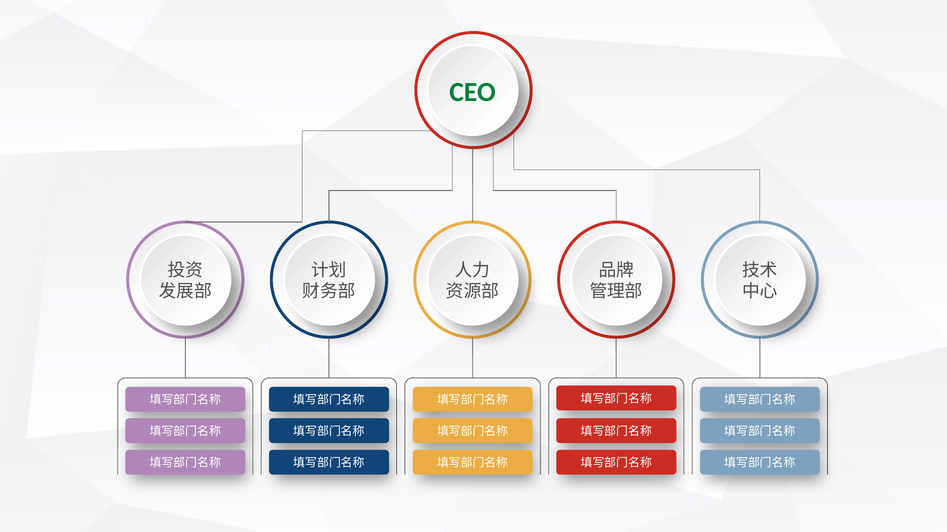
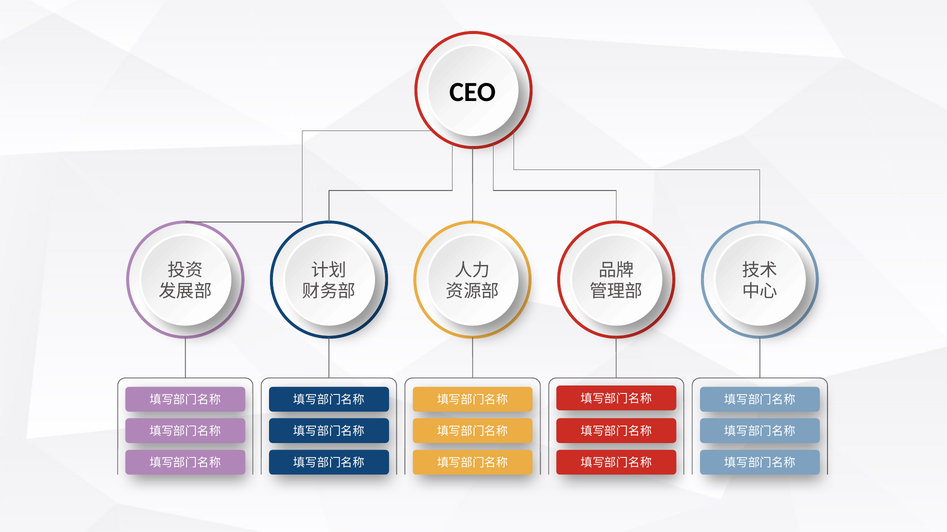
CEO colour: green -> black (473, 92)
